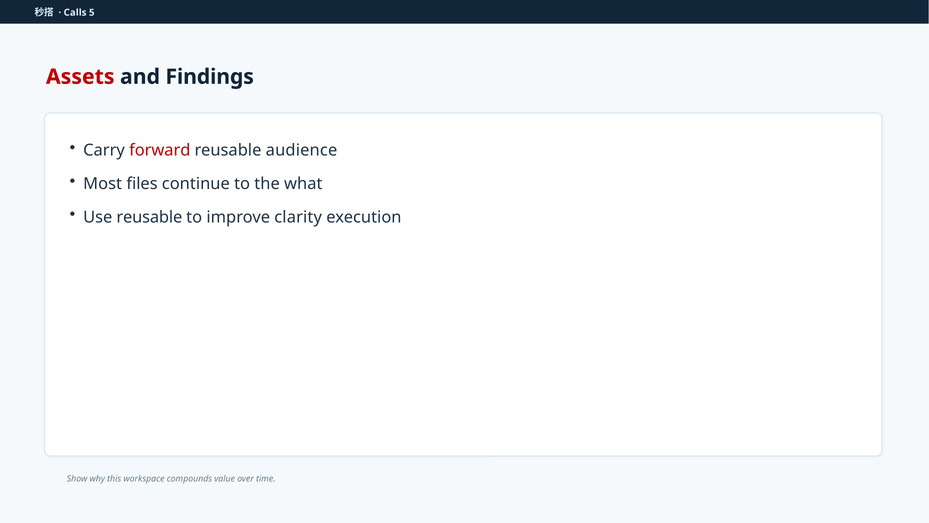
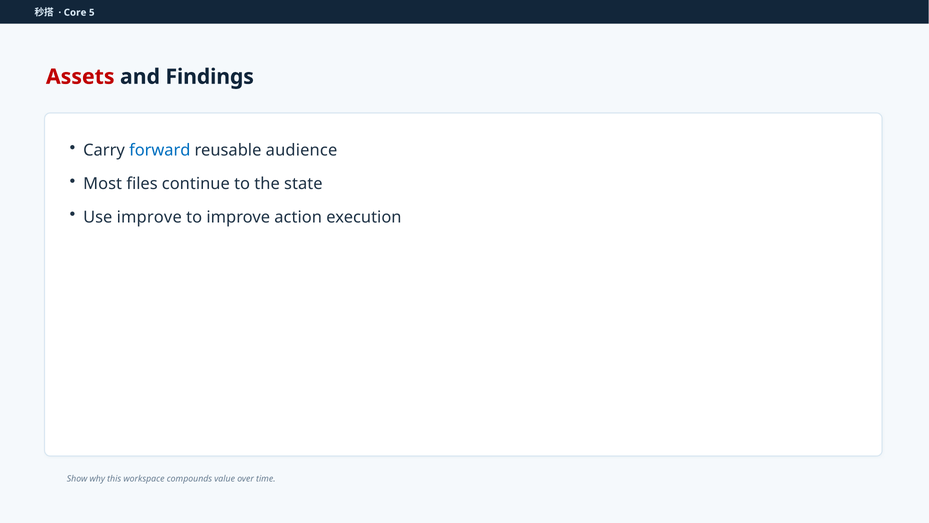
Calls: Calls -> Core (75, 12)
forward colour: red -> blue (160, 150)
what: what -> state (303, 184)
Use reusable: reusable -> improve (149, 217)
clarity: clarity -> action (298, 217)
